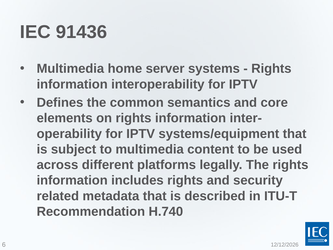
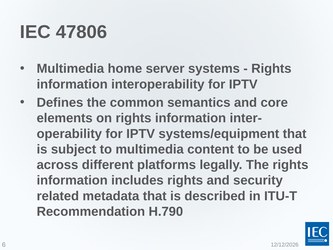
91436: 91436 -> 47806 (82, 32)
H.740: H.740 -> H.790 (166, 211)
